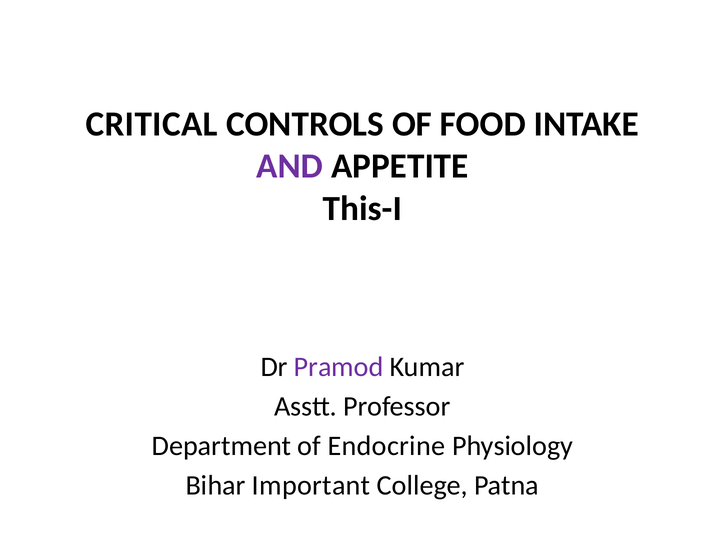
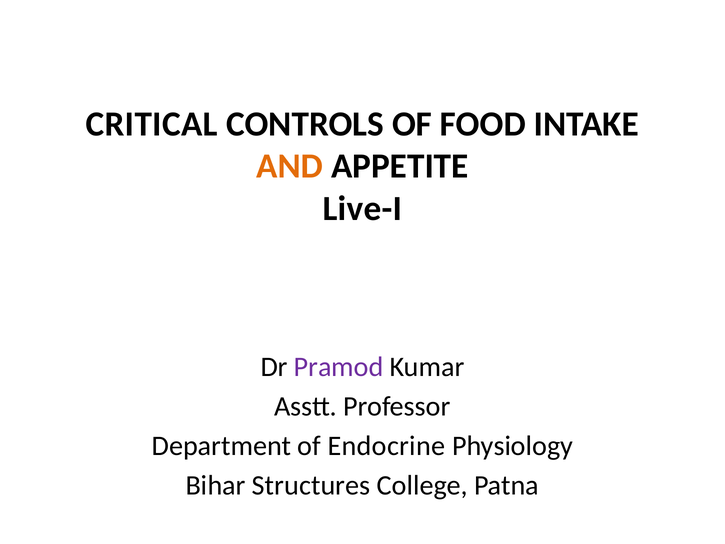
AND colour: purple -> orange (290, 166)
This-I: This-I -> Live-I (362, 208)
Important: Important -> Structures (311, 485)
